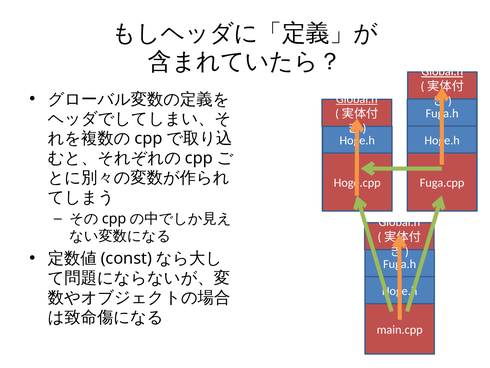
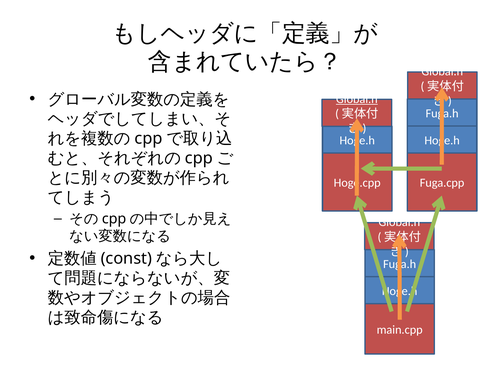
Global.h underline: present -> none (442, 71)
